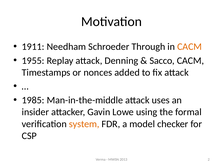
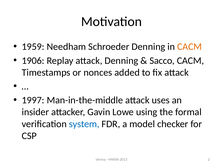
1911: 1911 -> 1959 (33, 47)
Schroeder Through: Through -> Denning (148, 47)
1955: 1955 -> 1906 (33, 61)
1985: 1985 -> 1997 (33, 100)
system colour: orange -> blue (84, 124)
